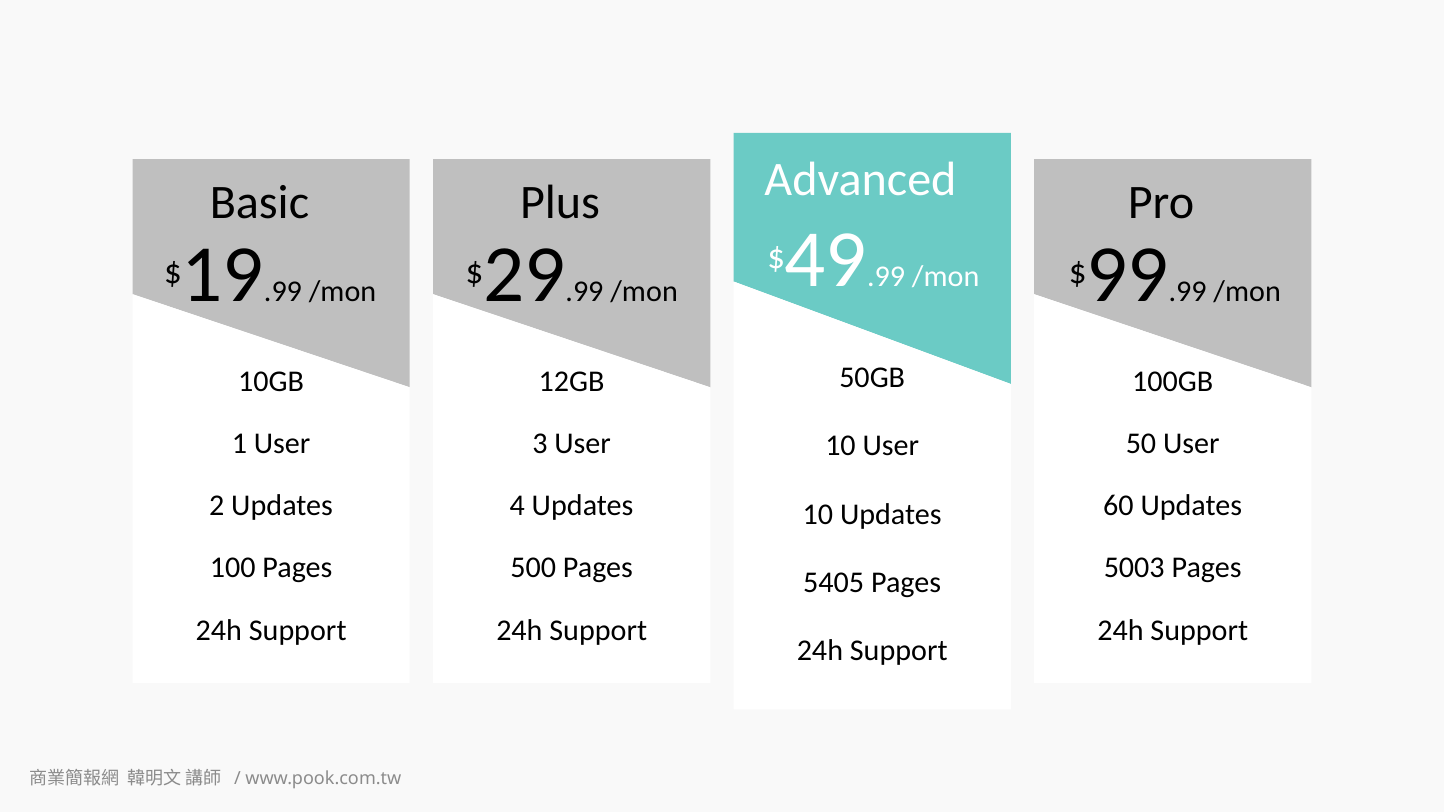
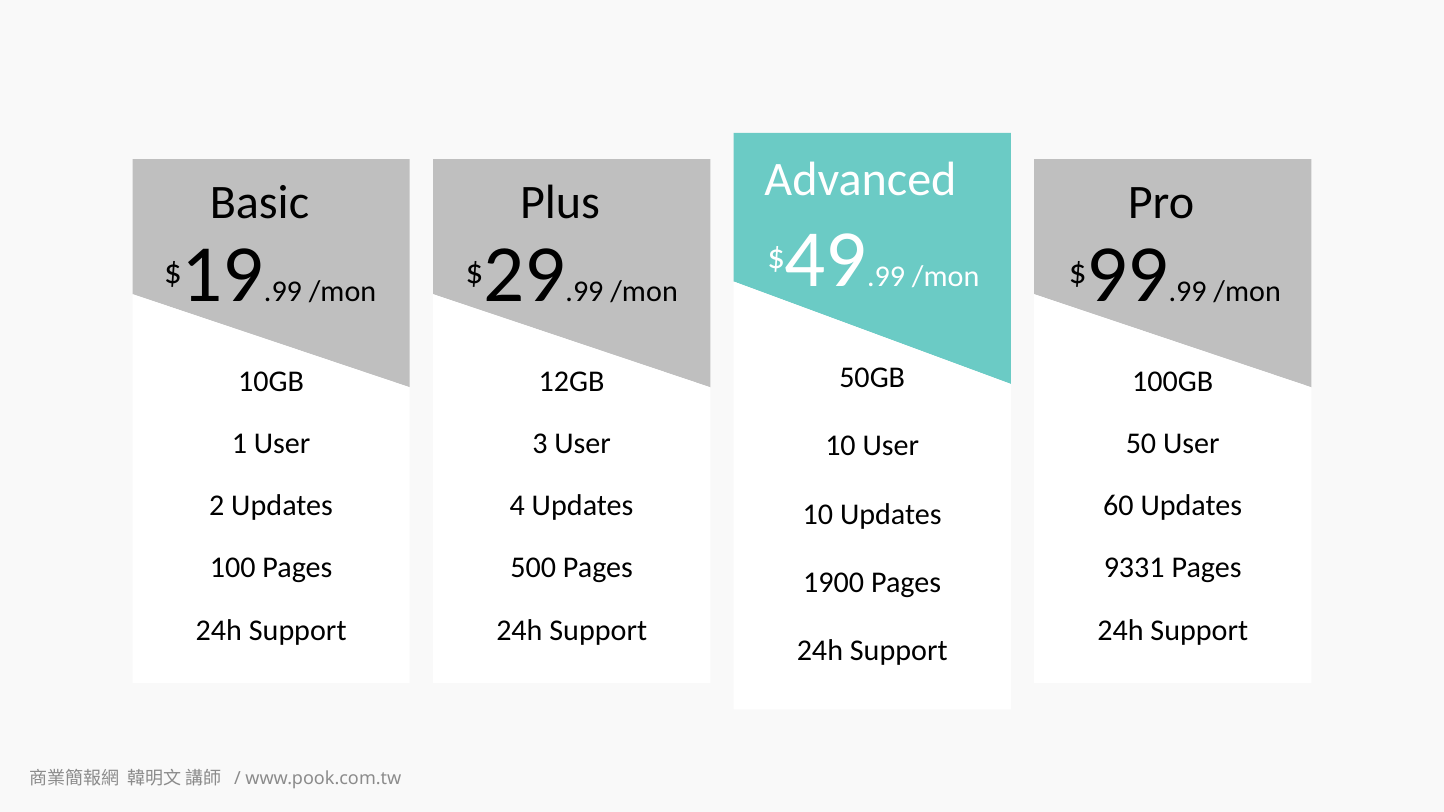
5003: 5003 -> 9331 (1134, 568)
5405: 5405 -> 1900 (834, 583)
